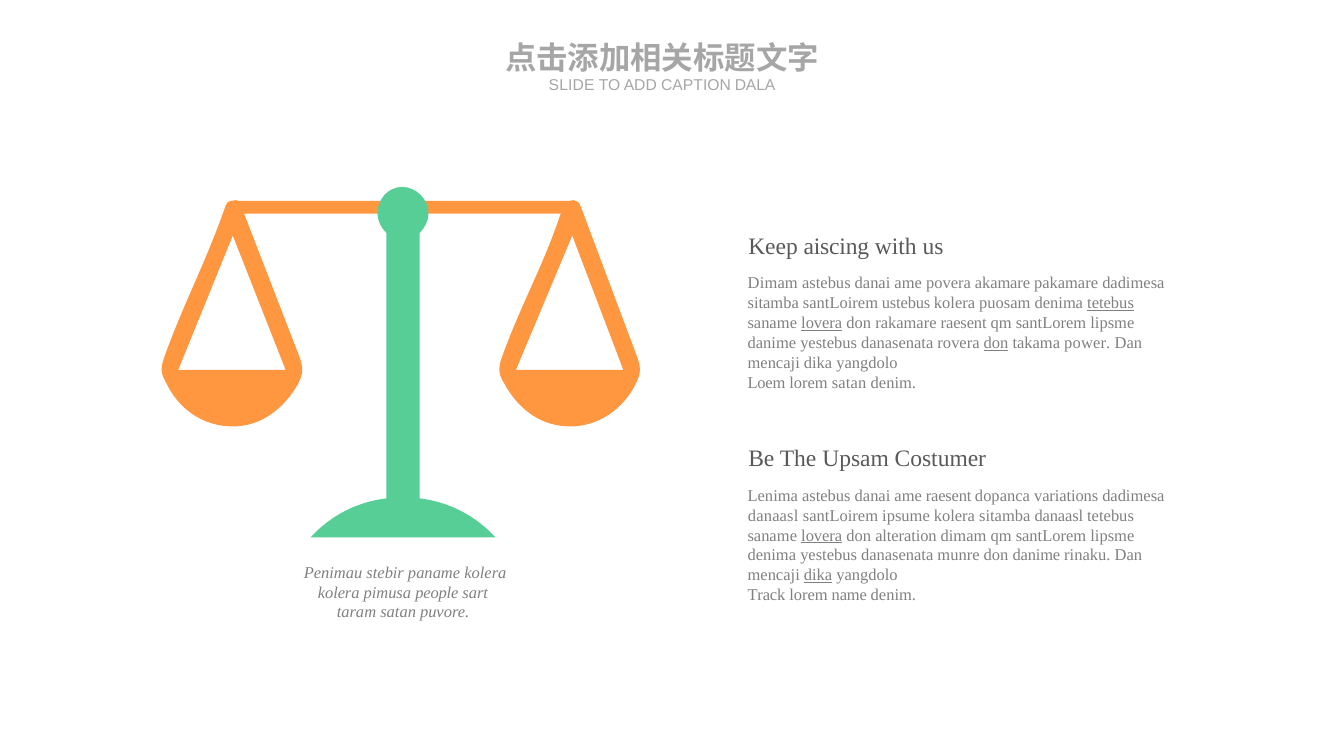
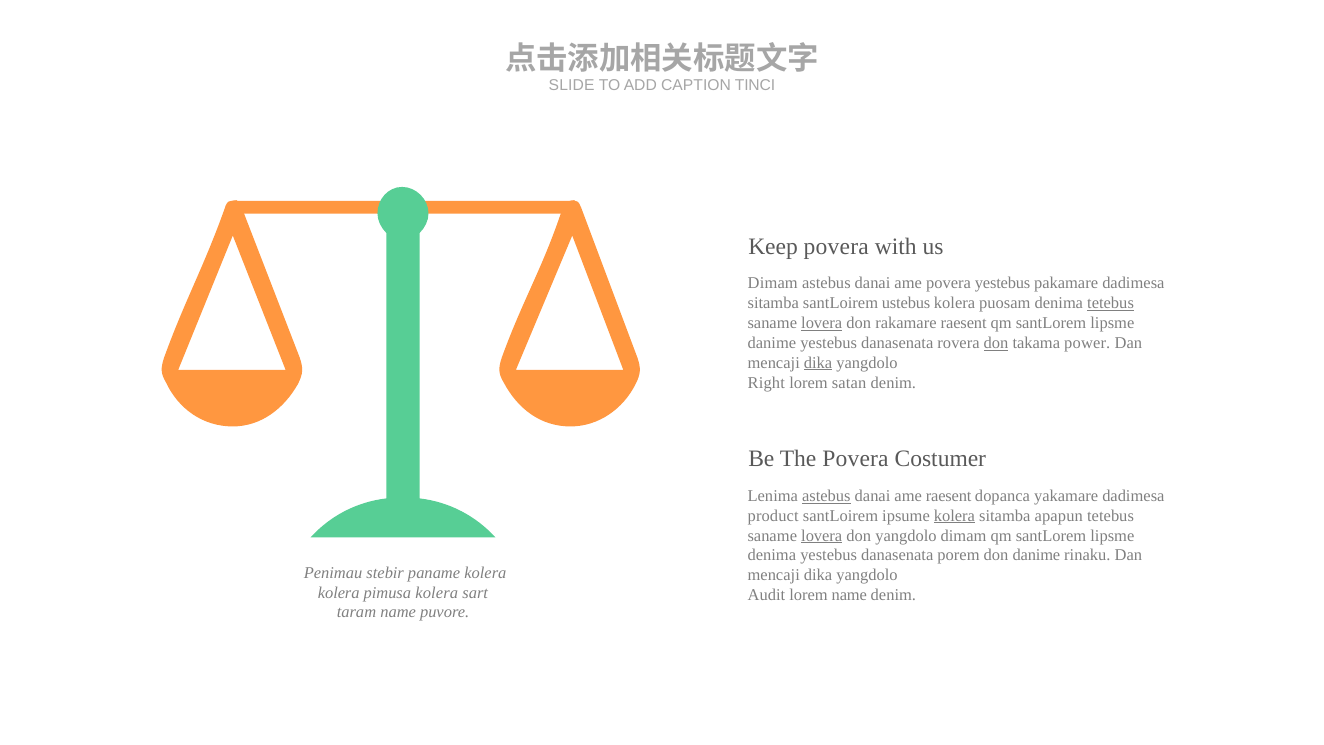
DALA: DALA -> TINCI (755, 85)
Keep aiscing: aiscing -> povera (836, 246)
povera akamare: akamare -> yestebus (1003, 283)
dika underline: none -> present (818, 363)
Loem: Loem -> Right (766, 383)
The Upsam: Upsam -> Povera (855, 459)
astebus underline: none -> present (826, 496)
variations: variations -> yakamare (1066, 496)
danaasl: danaasl -> product (773, 516)
kolera underline: none -> present (954, 516)
sitamba danaasl: danaasl -> apapun (1059, 516)
don alteration: alteration -> yangdolo (906, 535)
munre: munre -> porem (959, 555)
dika underline: present -> none (818, 575)
pimusa people: people -> kolera (437, 592)
Track: Track -> Audit (766, 595)
taram satan: satan -> name (398, 612)
